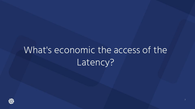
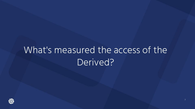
economic: economic -> measured (75, 50)
Latency: Latency -> Derived (96, 63)
